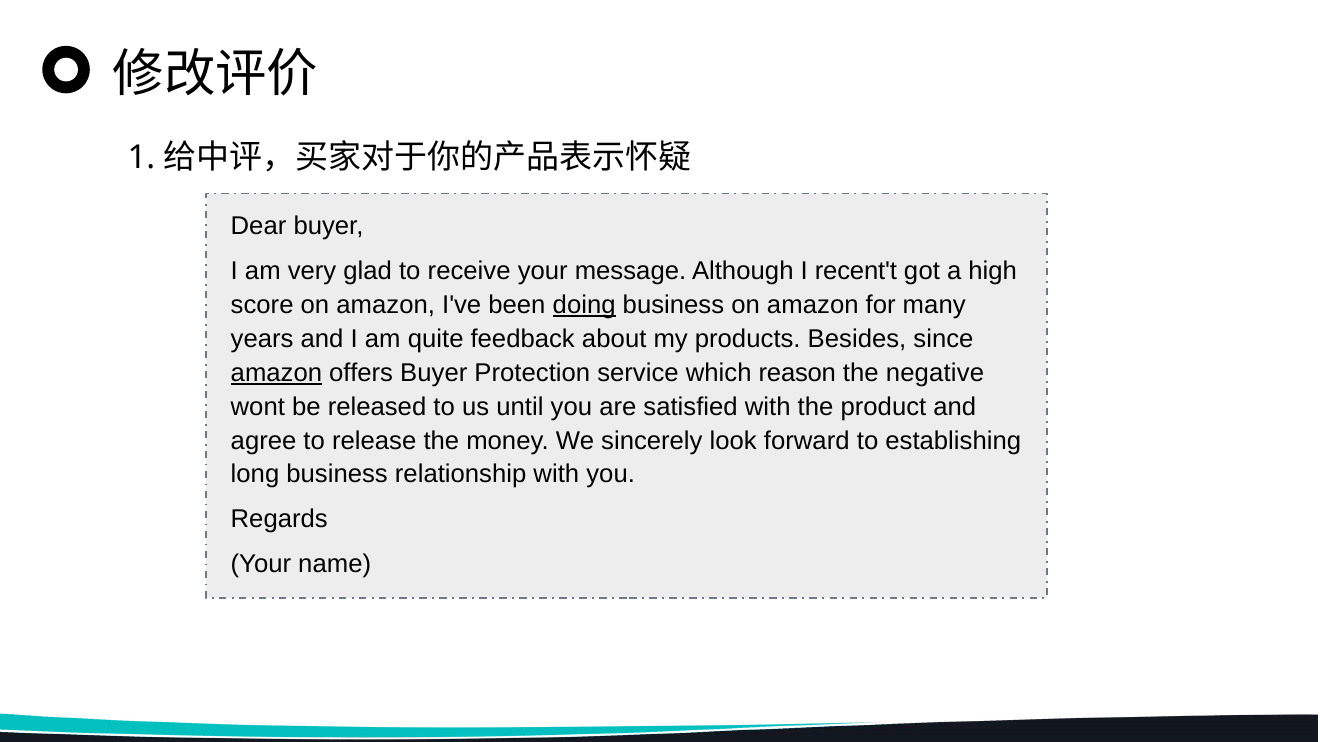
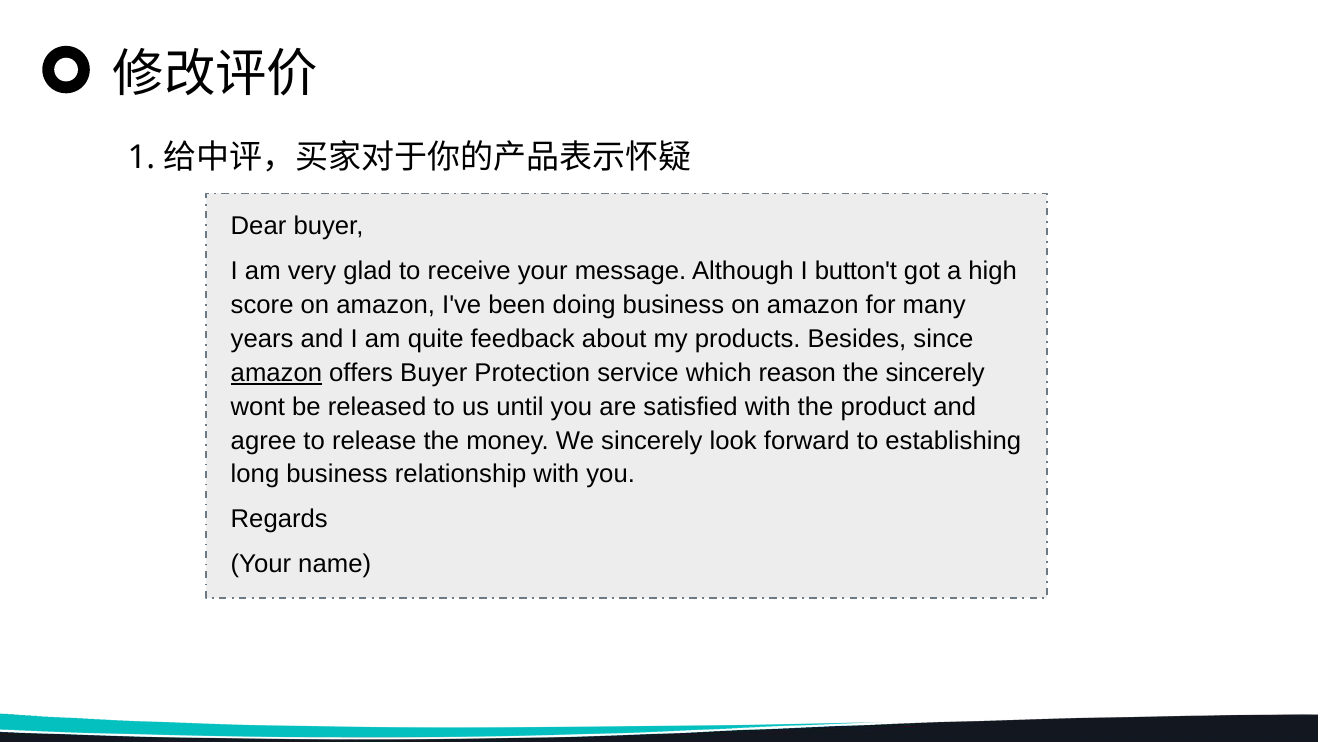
recent't: recent't -> button't (856, 272)
doing underline: present -> none (584, 305)
the negative: negative -> sincerely (935, 373)
